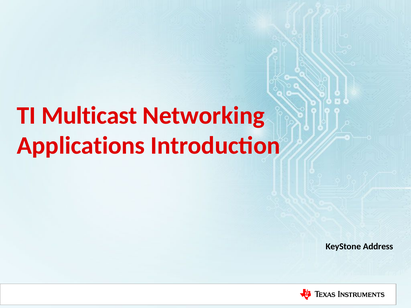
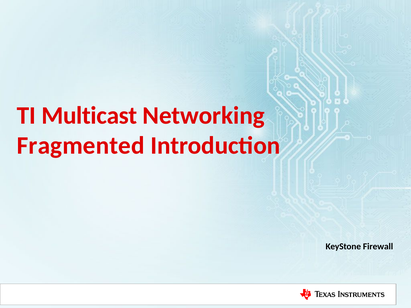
Applications: Applications -> Fragmented (81, 146)
Address: Address -> Firewall (378, 247)
